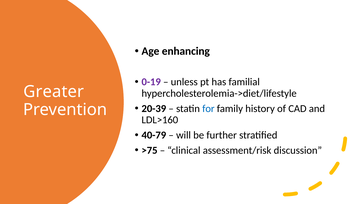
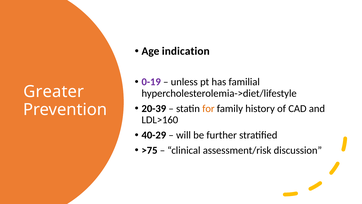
enhancing: enhancing -> indication (186, 51)
for colour: blue -> orange (208, 108)
40-79: 40-79 -> 40-29 (154, 135)
